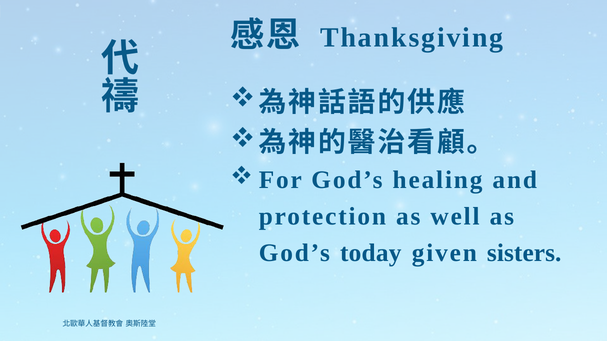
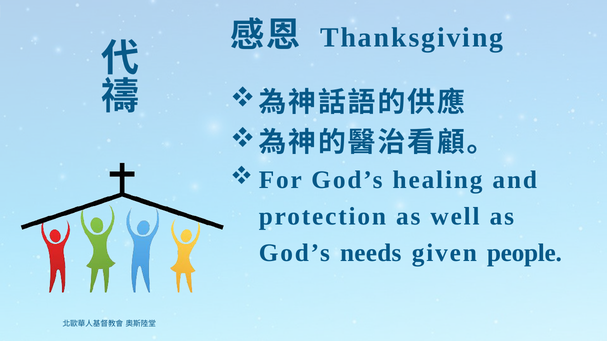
today: today -> needs (371, 253)
sisters: sisters -> people (524, 253)
